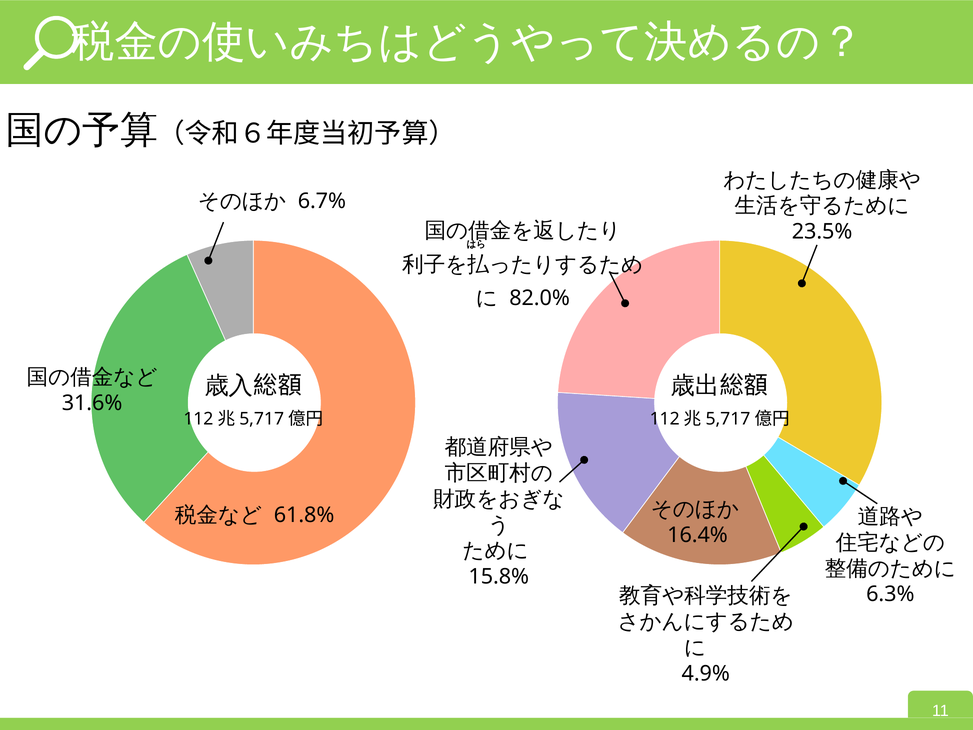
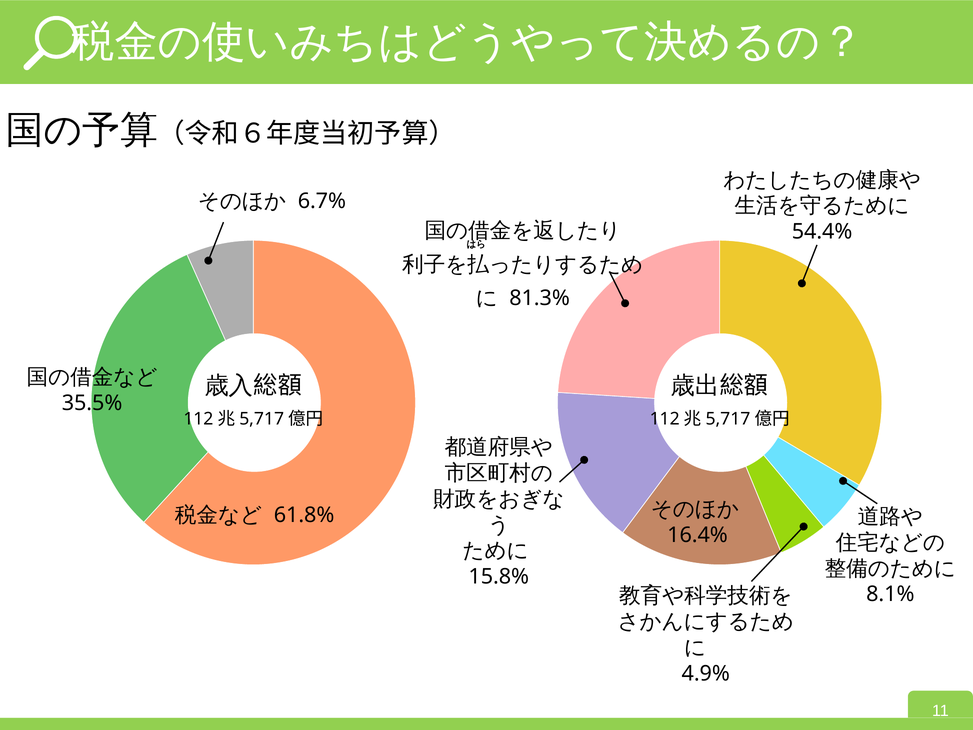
23.5%: 23.5% -> 54.4% (822, 232)
82.0%: 82.0% -> 81.3% (540, 298)
31.6%: 31.6% -> 35.5% (92, 403)
6.3%: 6.3% -> 8.1% (890, 594)
